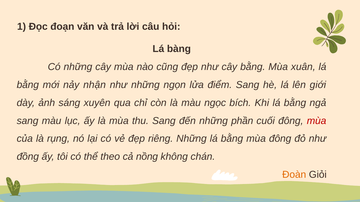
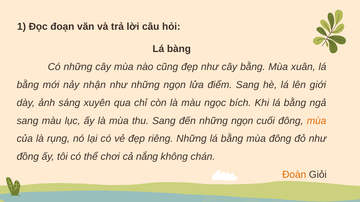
đến những phần: phần -> ngọn (242, 121)
mùa colour: red -> orange (317, 121)
theo: theo -> chơi (110, 157)
nồng: nồng -> nắng (147, 157)
